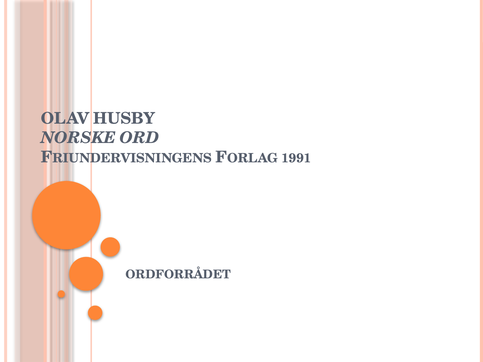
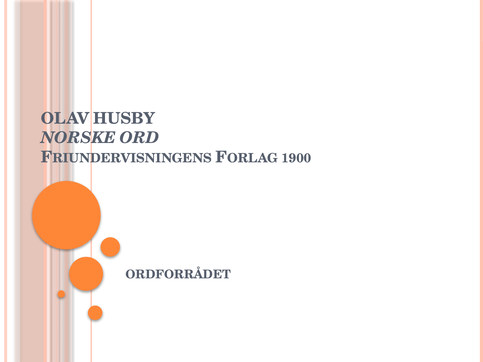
1991: 1991 -> 1900 (296, 158)
